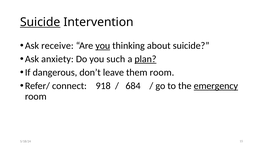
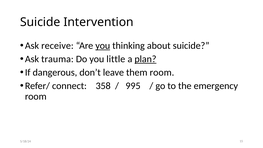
Suicide underline: present -> none (40, 22)
anxiety: anxiety -> trauma (57, 59)
such: such -> little (116, 59)
918: 918 -> 358 (103, 86)
684: 684 -> 995 (133, 86)
emergency underline: present -> none (216, 86)
